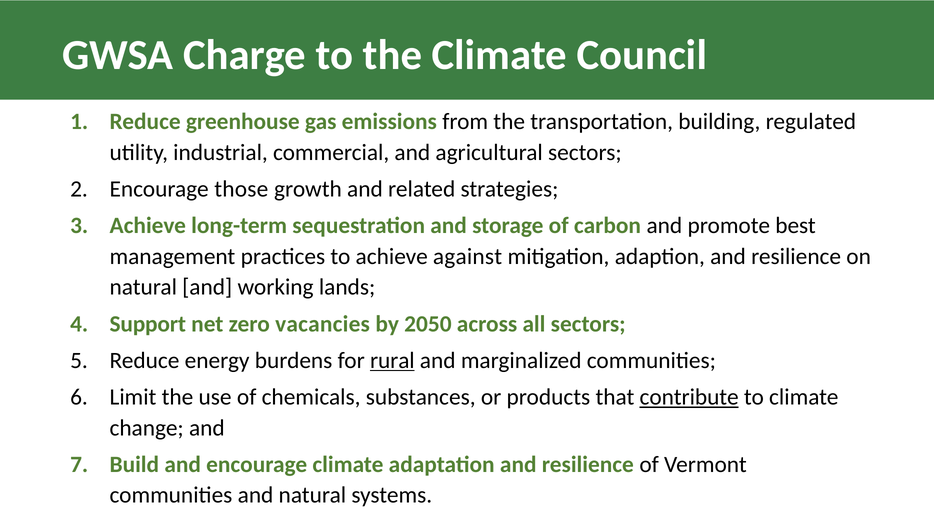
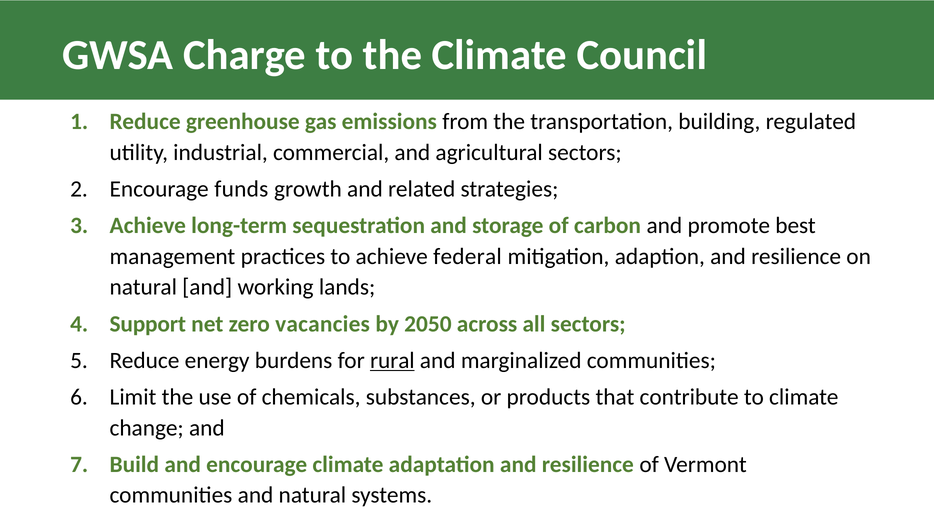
those: those -> funds (241, 189)
against: against -> federal (468, 257)
contribute underline: present -> none (689, 397)
